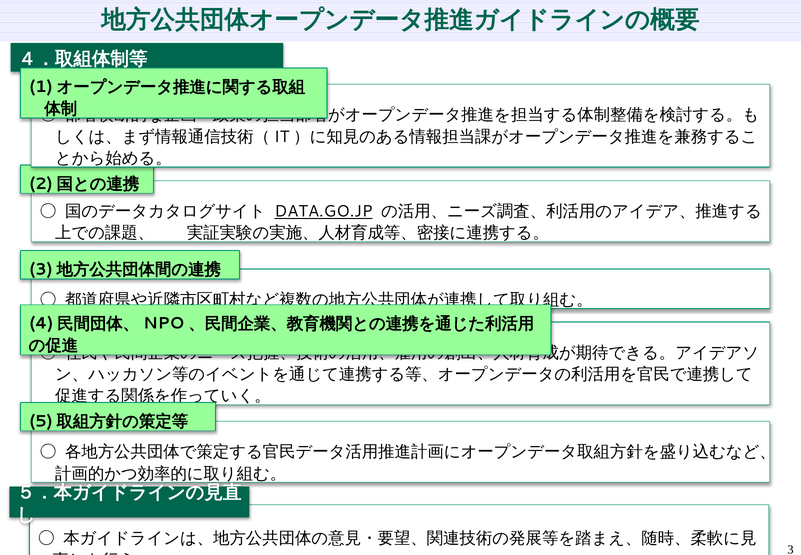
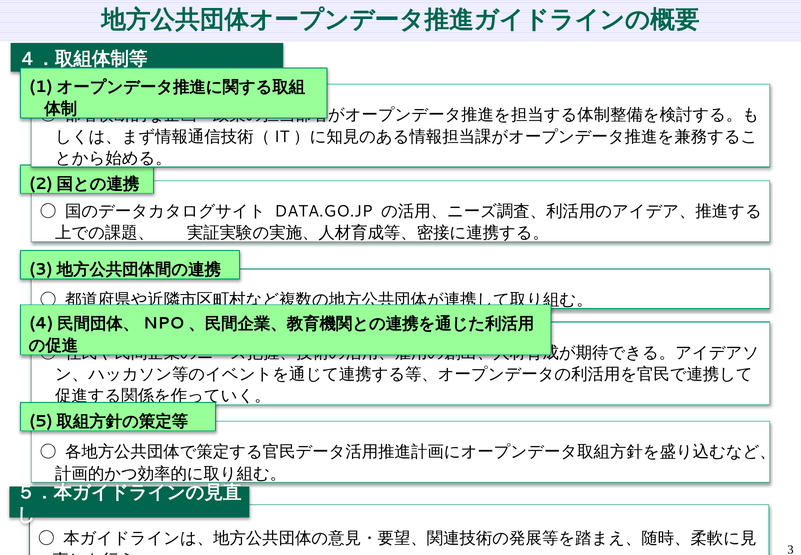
DATA.GO.JP underline: present -> none (324, 211)
